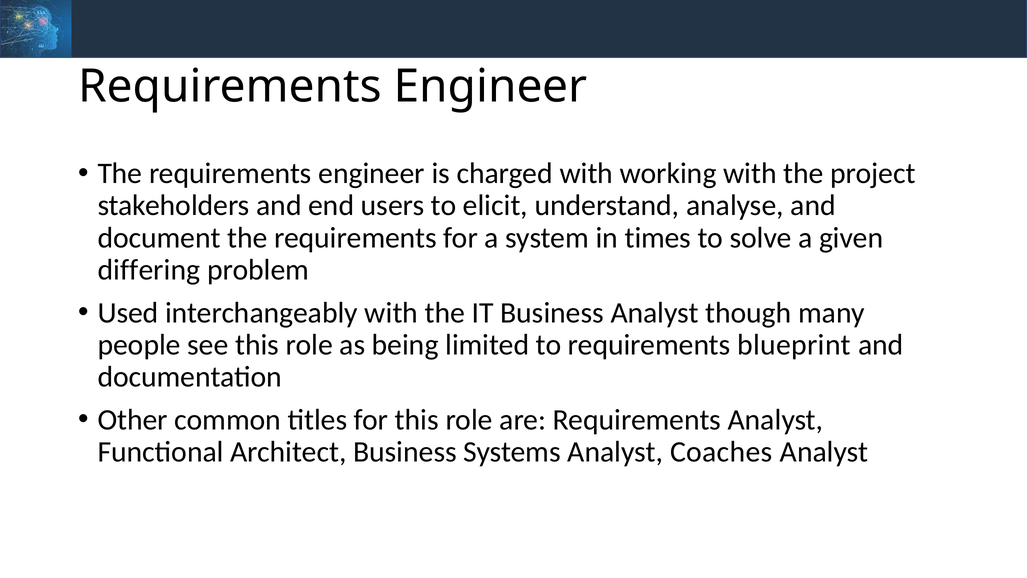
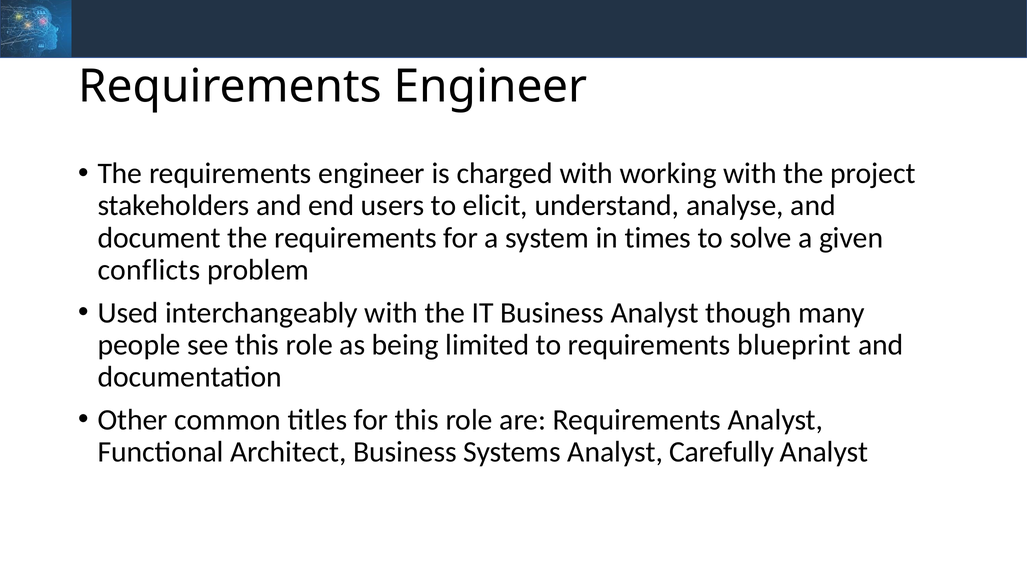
differing: differing -> conflicts (149, 270)
Coaches: Coaches -> Carefully (722, 452)
